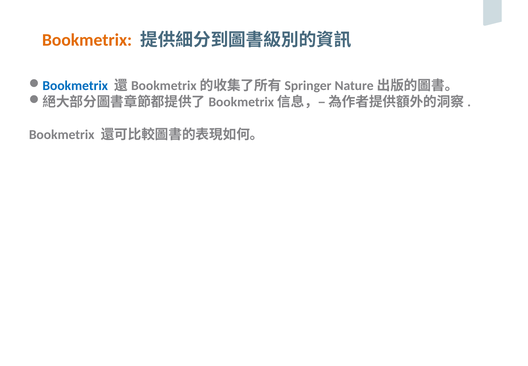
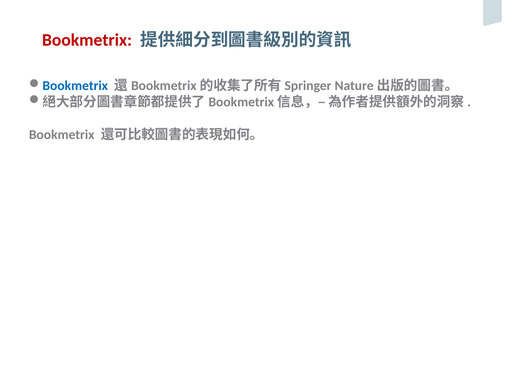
Bookmetrix colour: orange -> red (87, 40)
